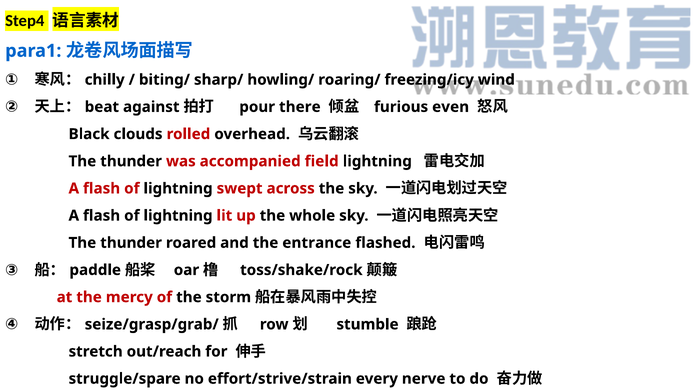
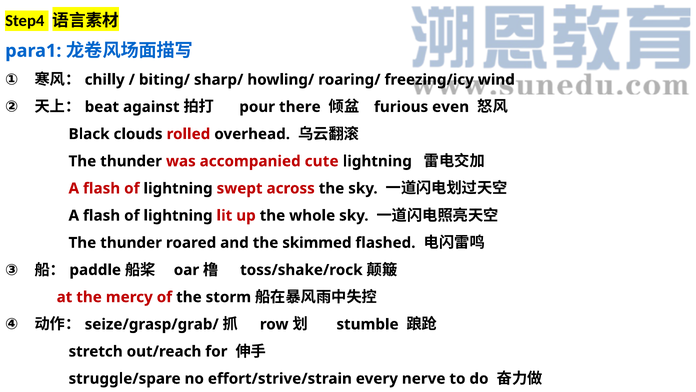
field: field -> cute (322, 161)
entrance: entrance -> skimmed (317, 242)
